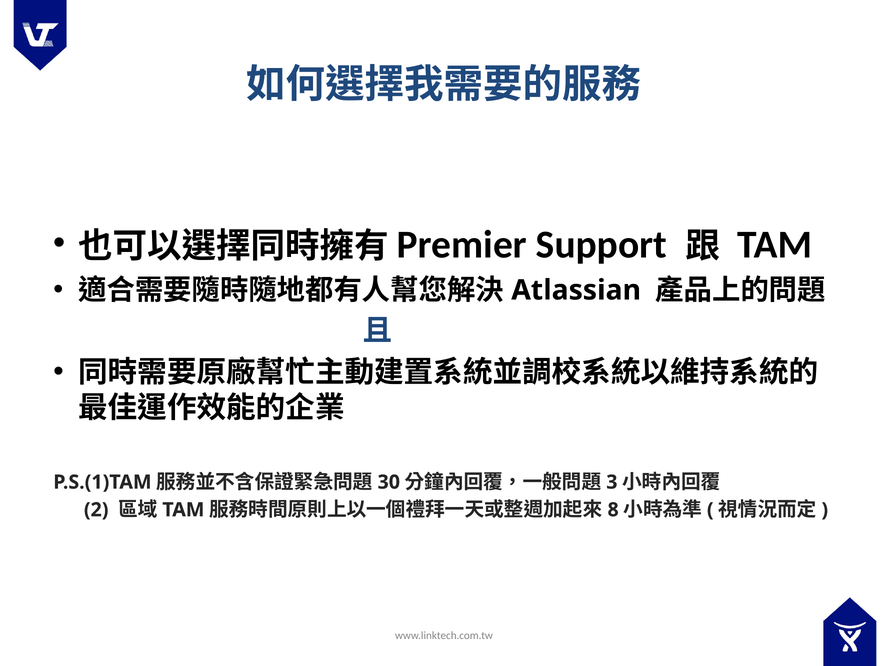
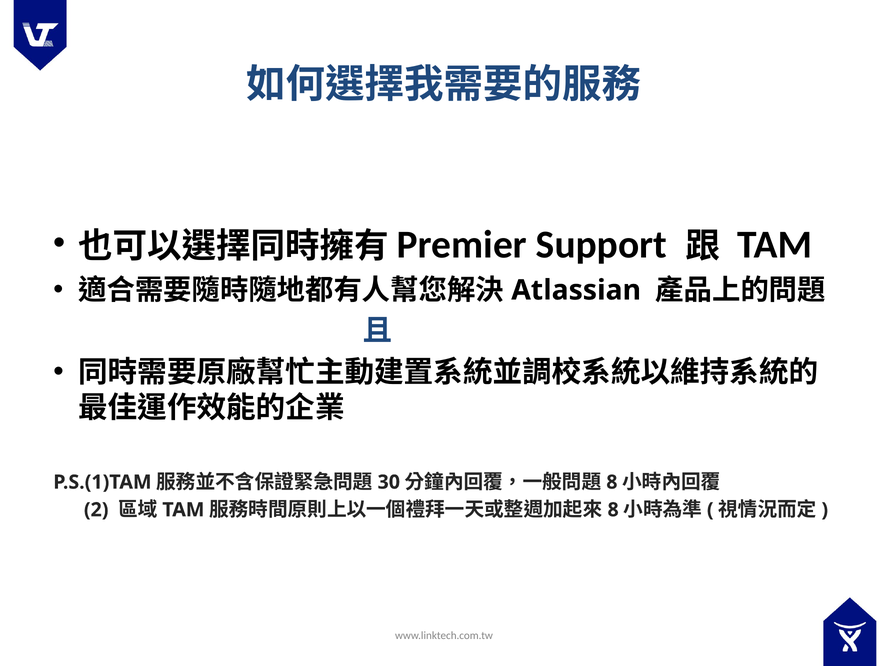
3: 3 -> 8 (612, 482)
